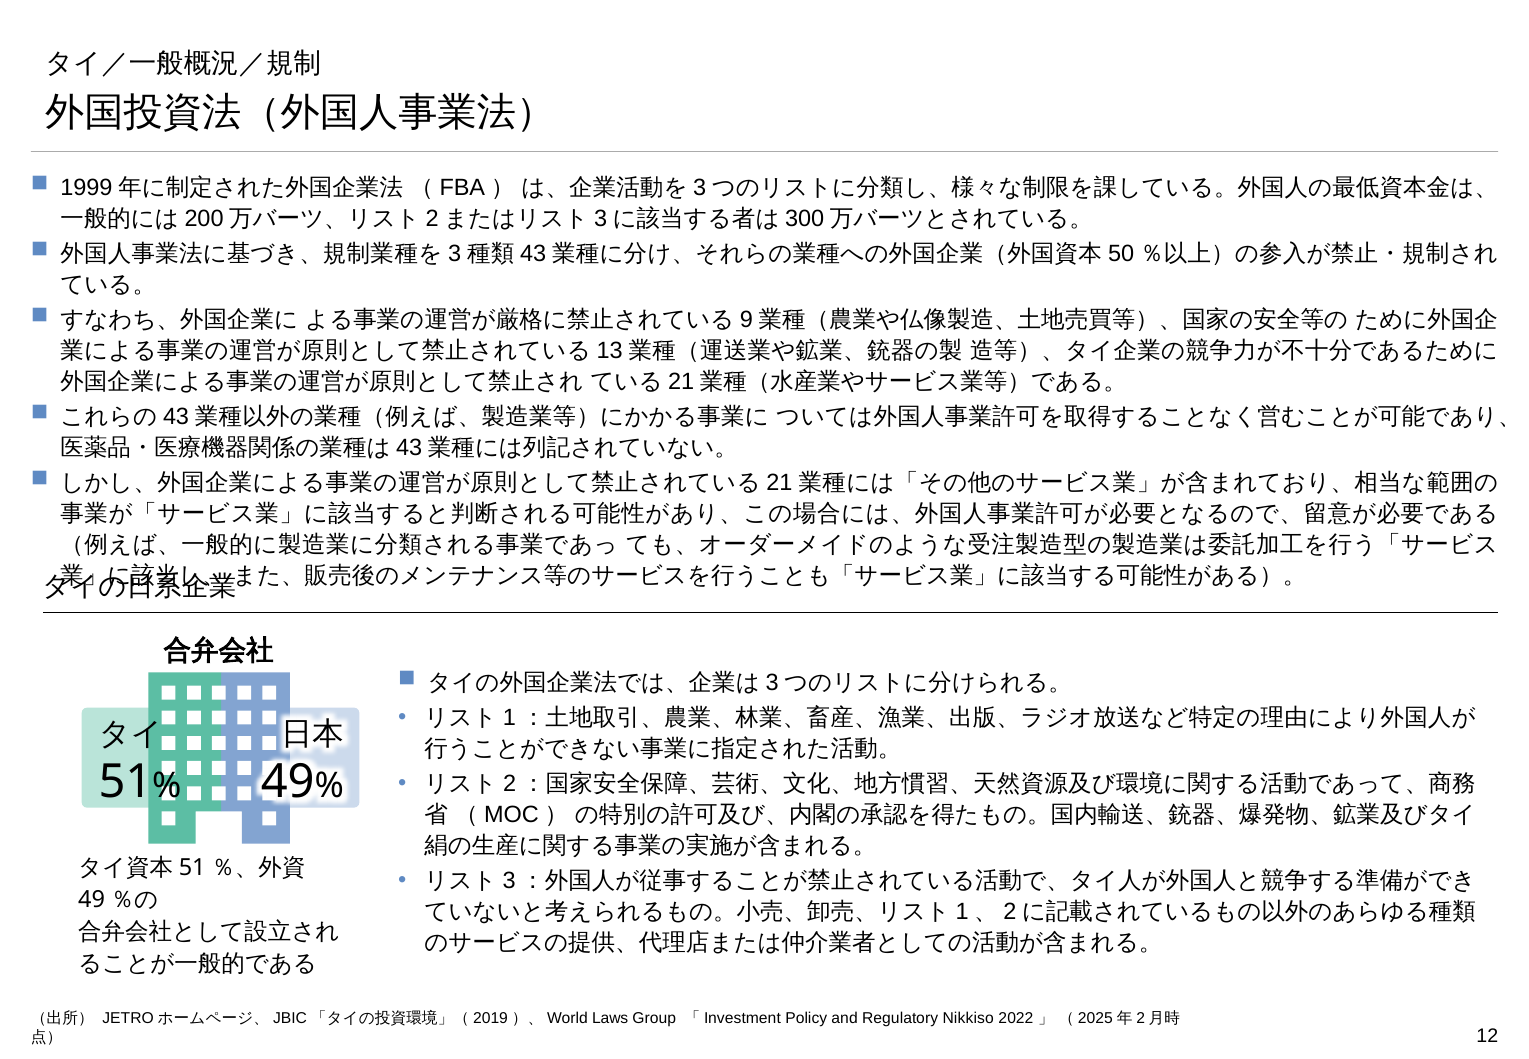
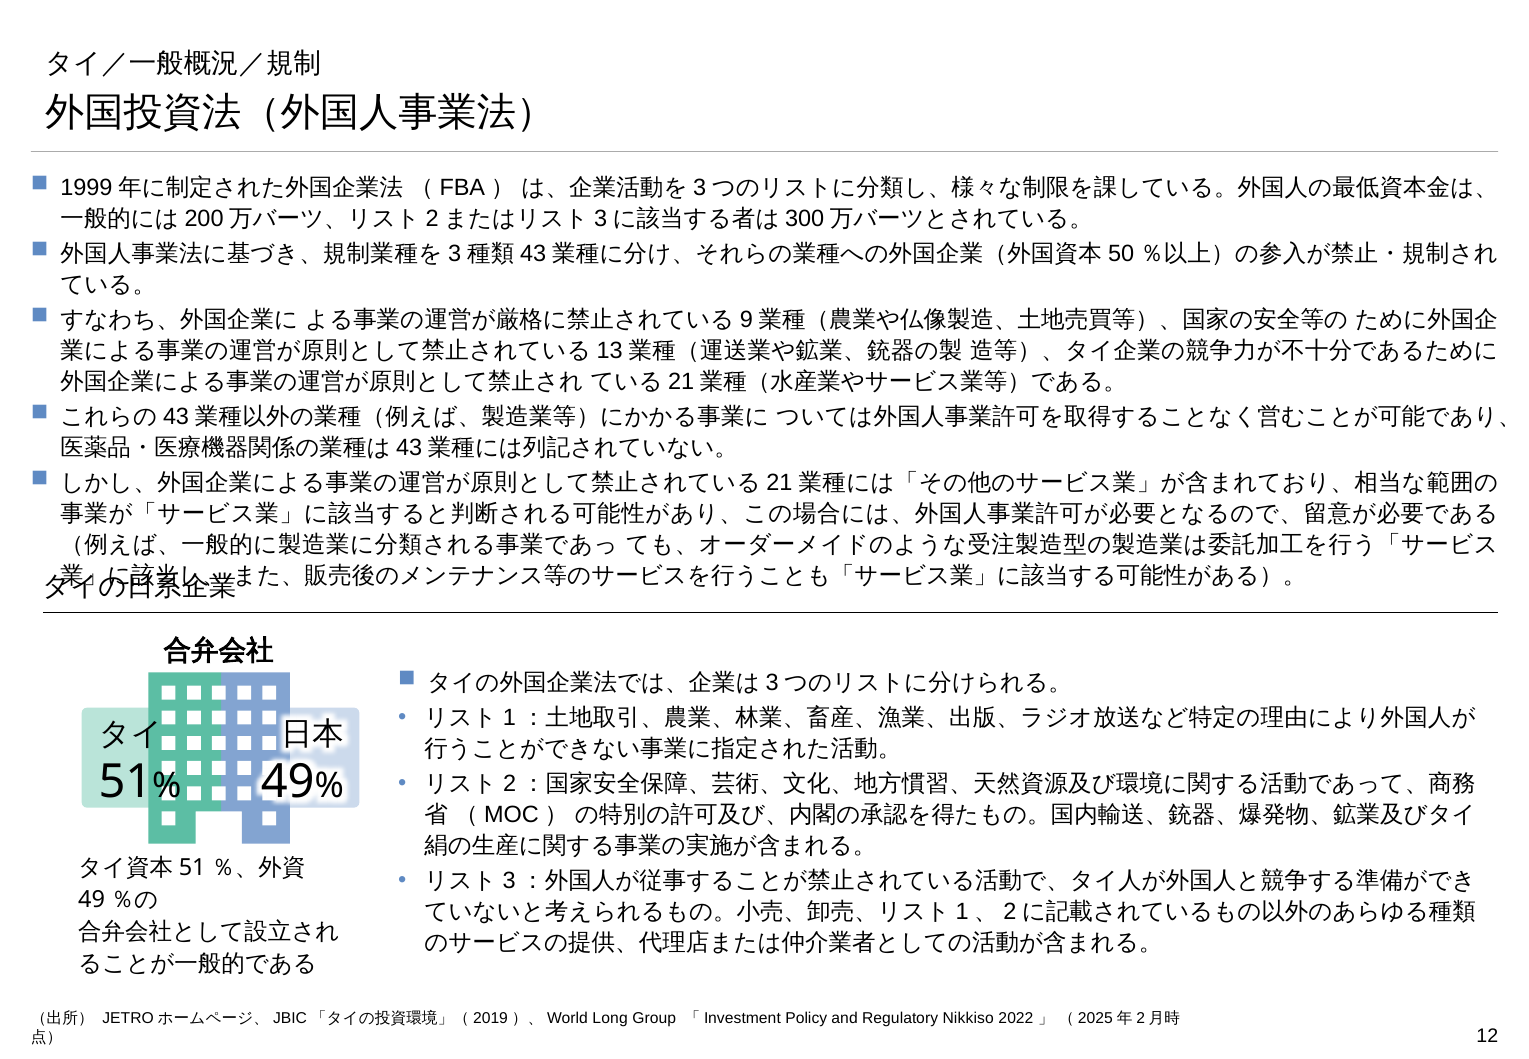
Laws: Laws -> Long (610, 1018)
